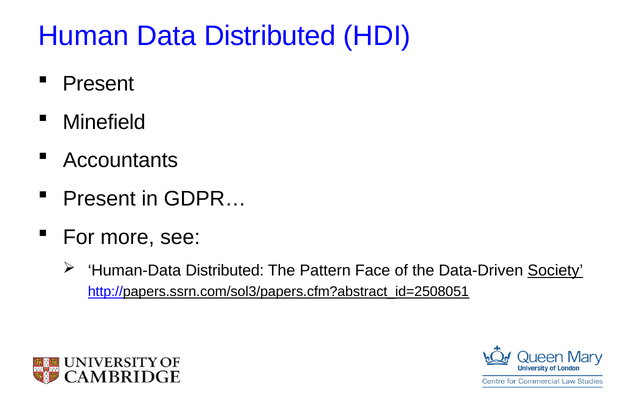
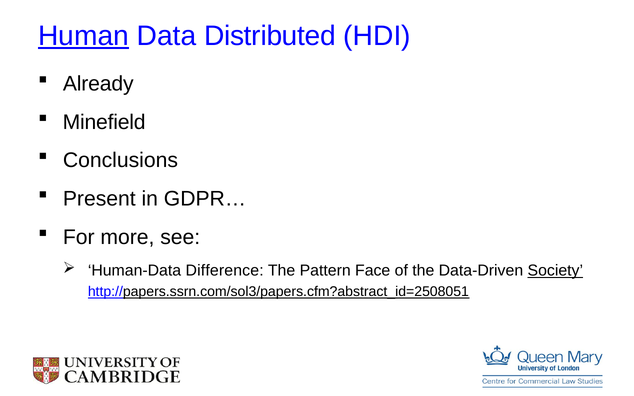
Human underline: none -> present (83, 36)
Present: Present -> Already (98, 84)
Accountants: Accountants -> Conclusions (120, 161)
Human-Data Distributed: Distributed -> Difference (225, 271)
